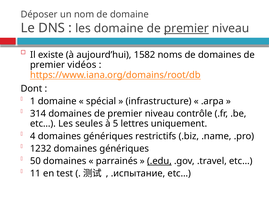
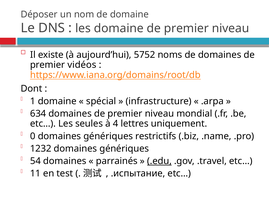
premier underline: present -> none (186, 28)
1582: 1582 -> 5752 (145, 55)
314: 314 -> 634 (38, 113)
contrôle: contrôle -> mondial (194, 113)
5: 5 -> 4 (116, 124)
4: 4 -> 0 (33, 136)
50: 50 -> 54 (35, 161)
